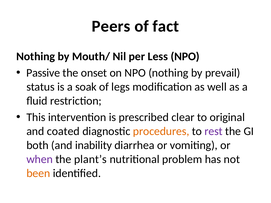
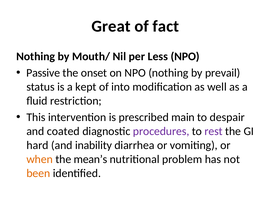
Peers: Peers -> Great (111, 26)
soak: soak -> kept (86, 87)
legs: legs -> into (121, 87)
clear: clear -> main (183, 117)
original: original -> despair (227, 117)
procedures colour: orange -> purple (161, 131)
both: both -> hard (37, 145)
when colour: purple -> orange (40, 159)
plant’s: plant’s -> mean’s (90, 159)
